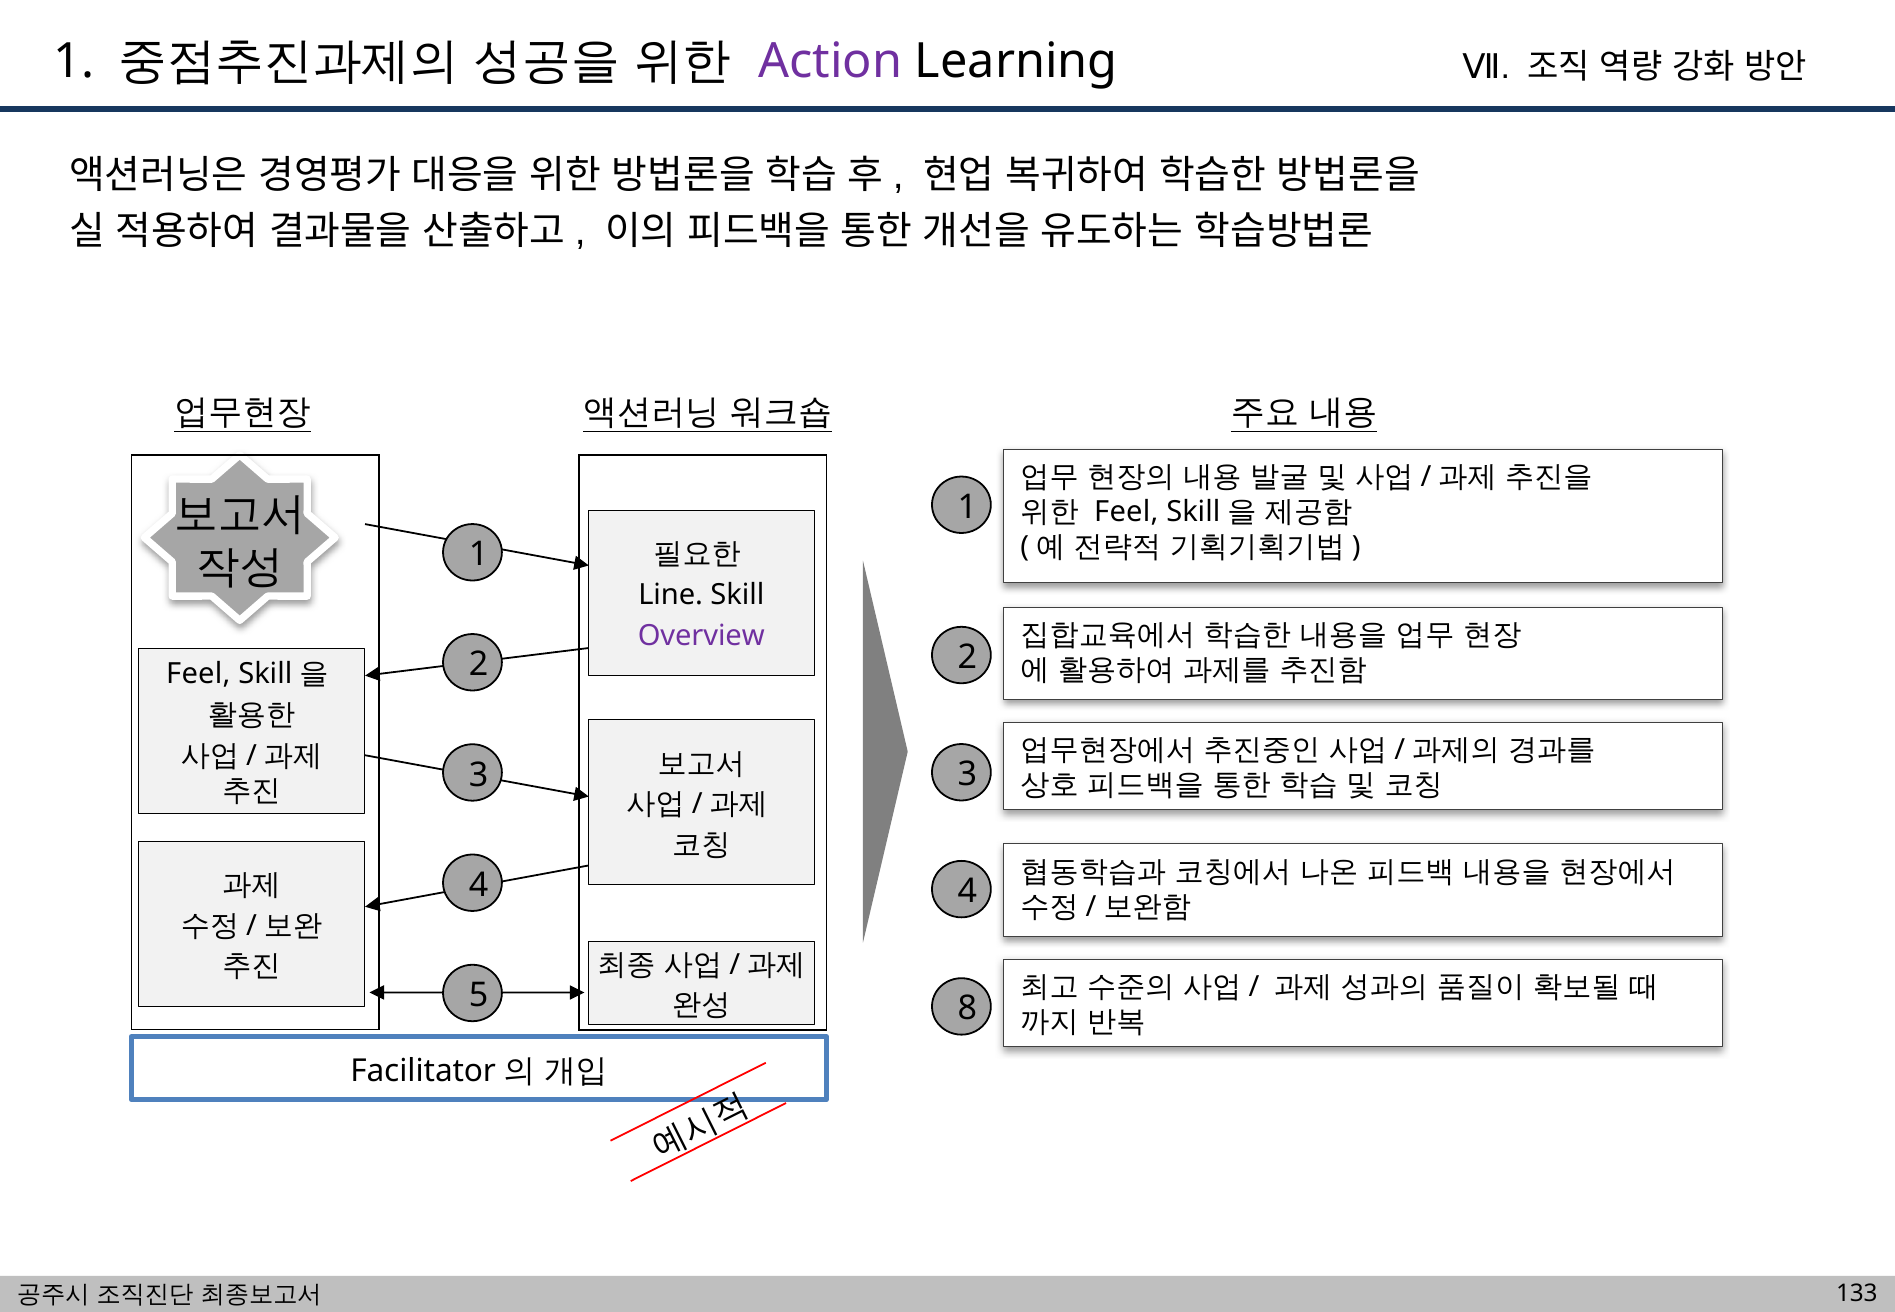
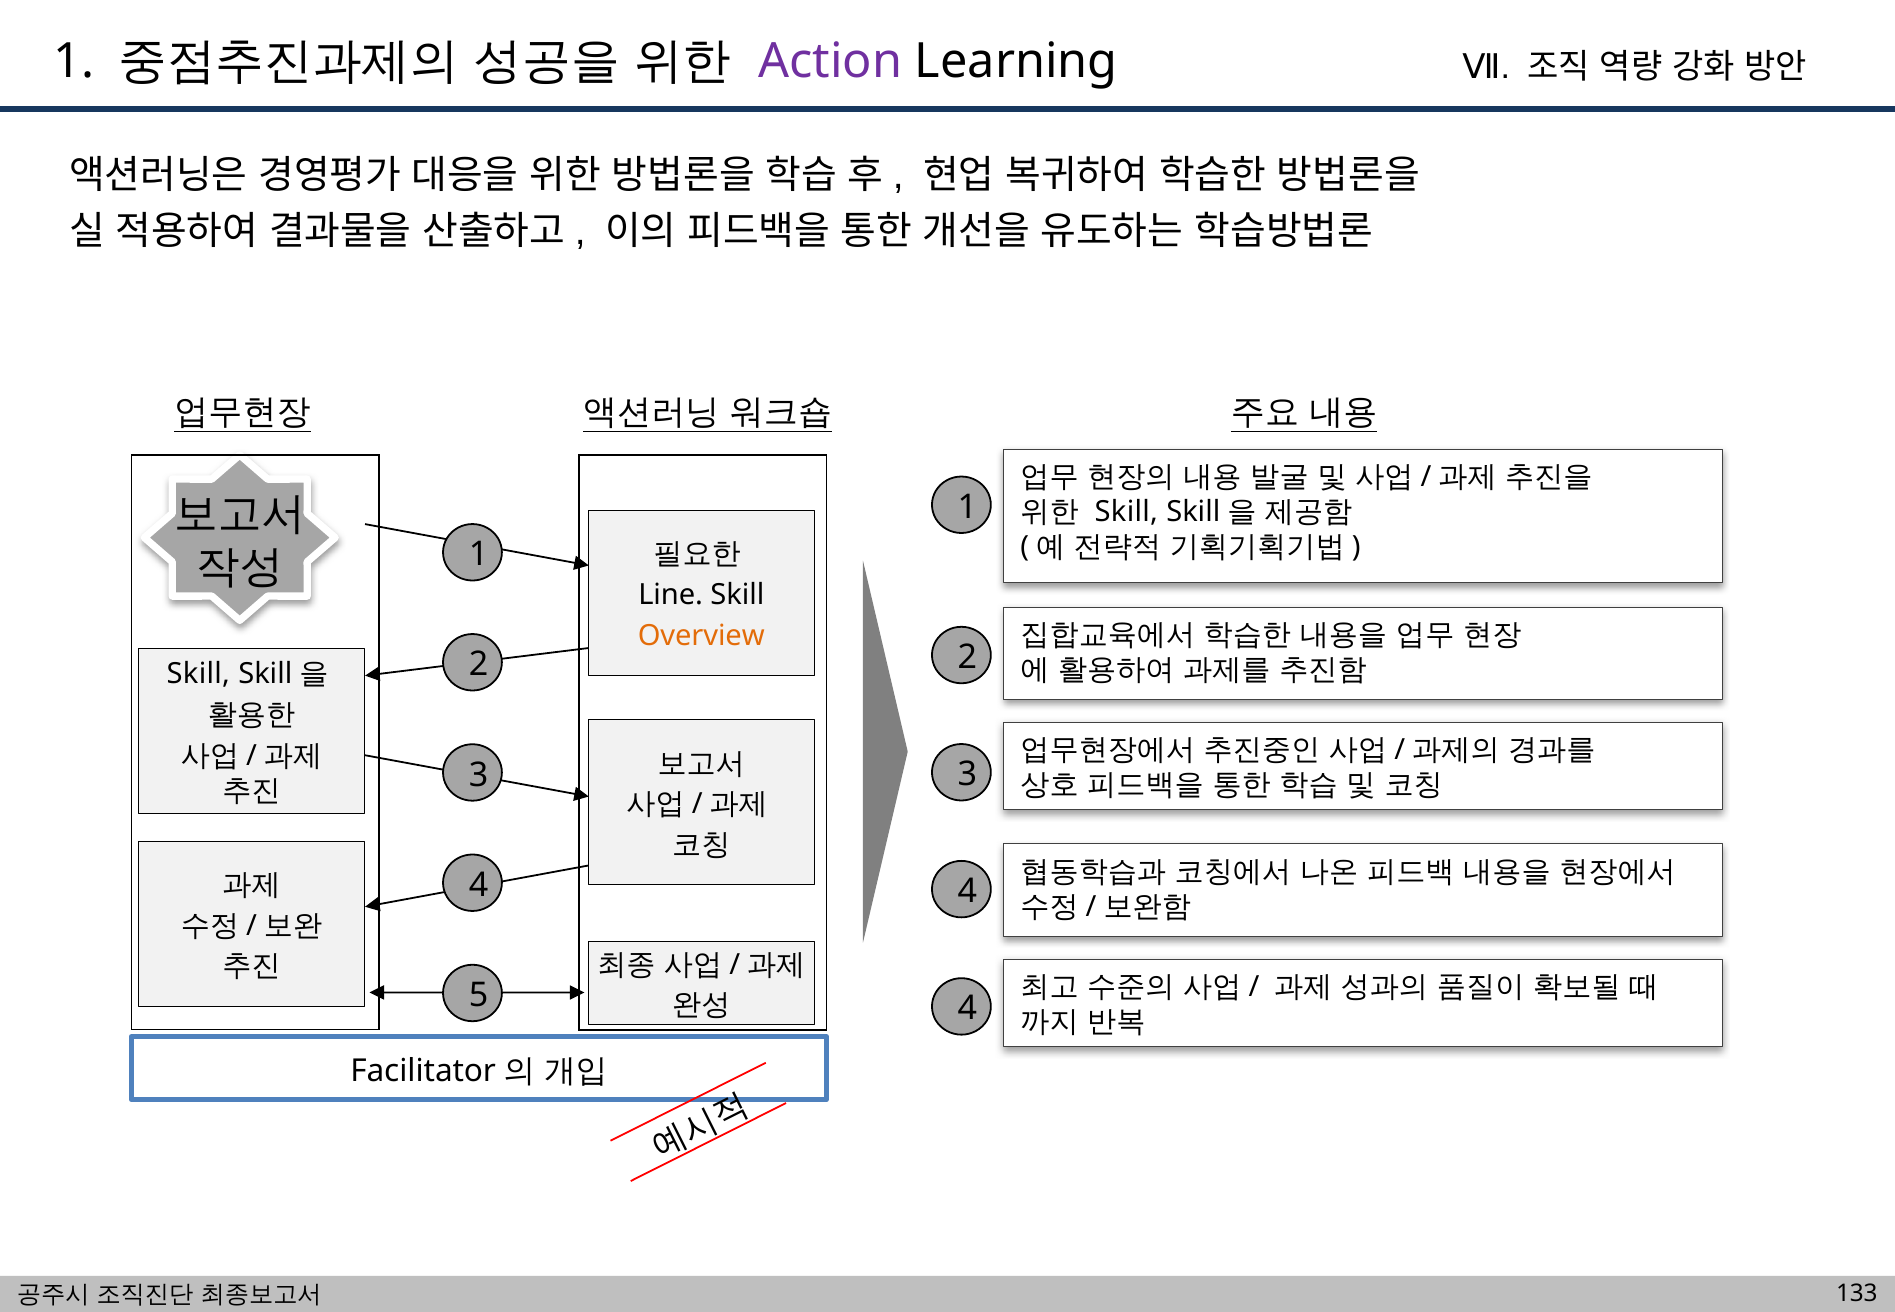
Feel: Feel -> Skill (1126, 512)
Overview colour: purple -> orange (701, 636)
Feel: Feel -> Skill (198, 674)
5 8: 8 -> 4 (967, 1009)
